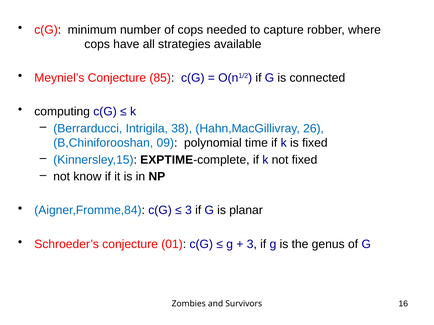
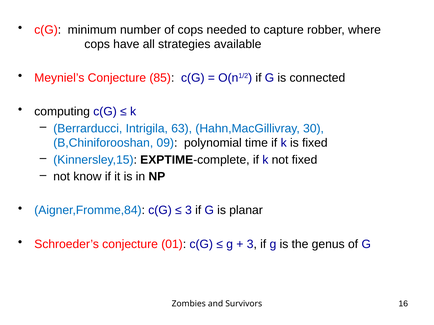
38: 38 -> 63 (182, 129)
26: 26 -> 30 (314, 129)
